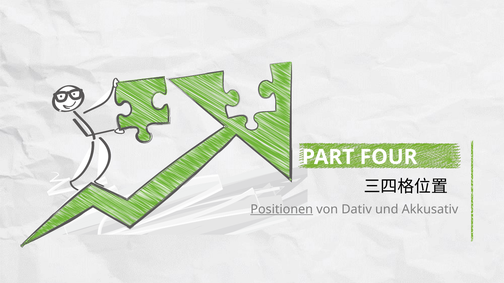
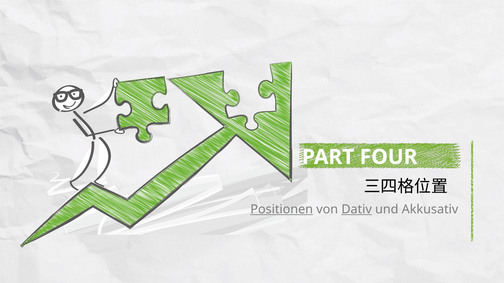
Dativ underline: none -> present (357, 210)
